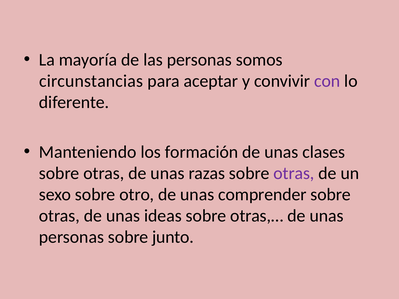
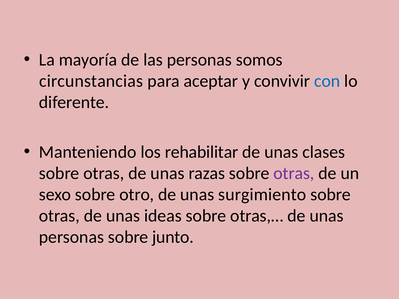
con colour: purple -> blue (327, 81)
formación: formación -> rehabilitar (202, 152)
comprender: comprender -> surgimiento (262, 195)
